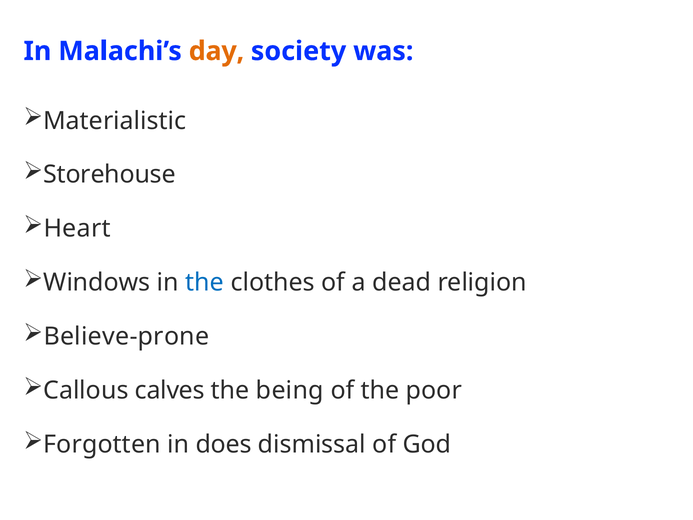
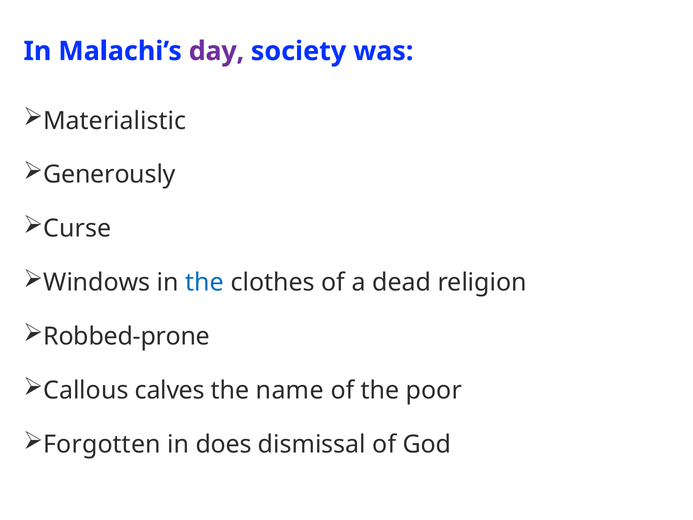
day colour: orange -> purple (216, 51)
Storehouse: Storehouse -> Generously (109, 175)
Heart: Heart -> Curse (77, 229)
Believe-prone: Believe-prone -> Robbed-prone (127, 336)
being: being -> name (290, 390)
